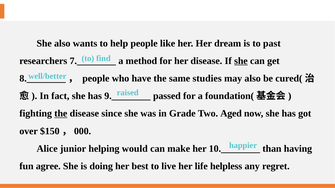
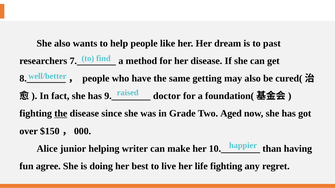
she underline: present -> none (241, 61)
studies: studies -> getting (207, 79)
passed: passed -> doctor (167, 96)
would: would -> writer (135, 149)
life helpless: helpless -> fighting (226, 167)
